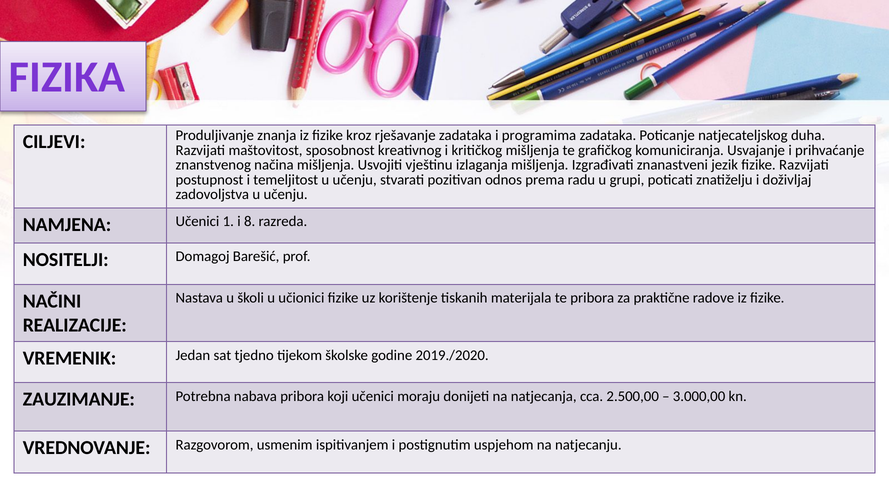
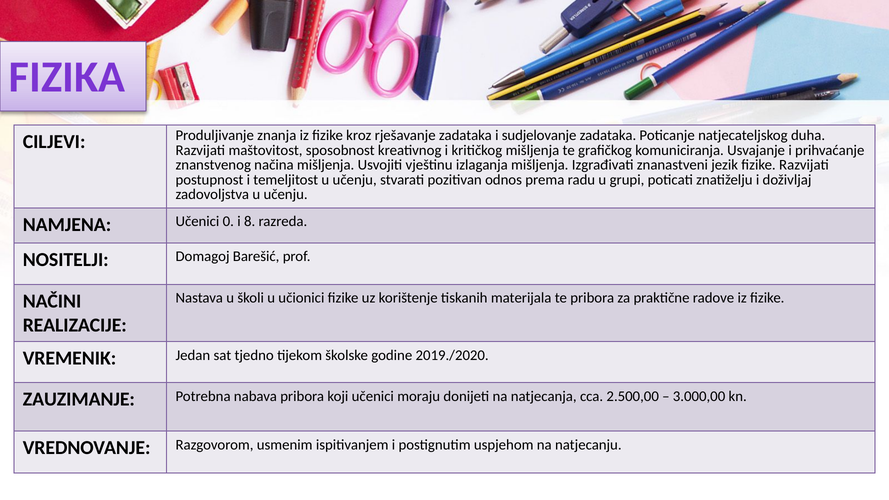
programima: programima -> sudjelovanje (539, 135)
1: 1 -> 0 (228, 222)
